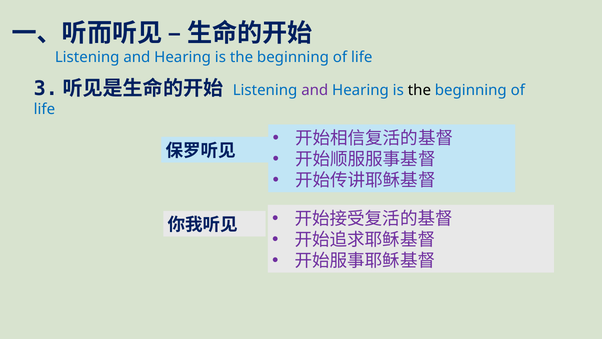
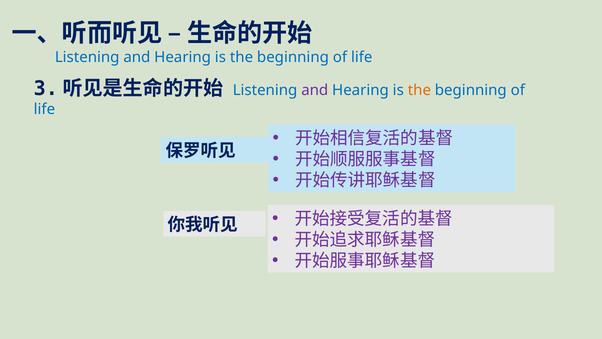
the colour: black -> orange (419, 90)
